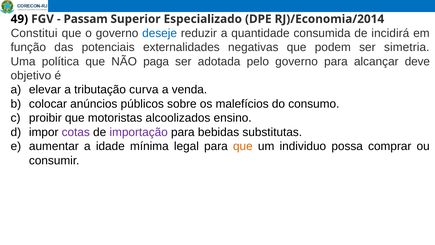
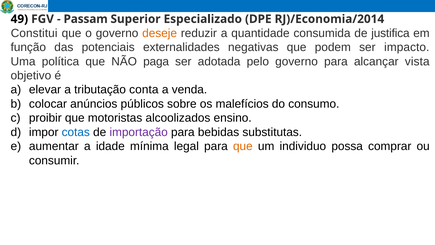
deseje colour: blue -> orange (160, 33)
incidirá: incidirá -> justifica (390, 33)
simetria: simetria -> impacto (407, 47)
deve: deve -> vista (417, 61)
curva: curva -> conta (144, 90)
cotas colour: purple -> blue (76, 132)
